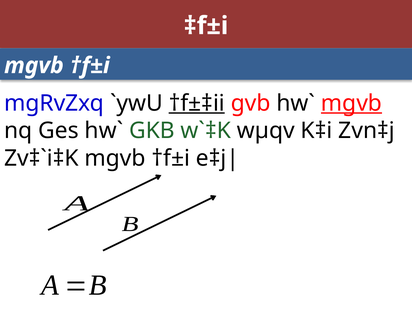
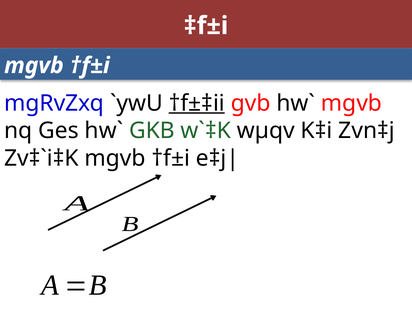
mgvb underline: present -> none (352, 103)
